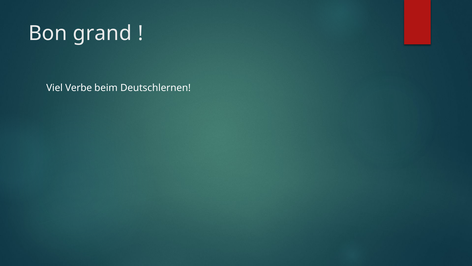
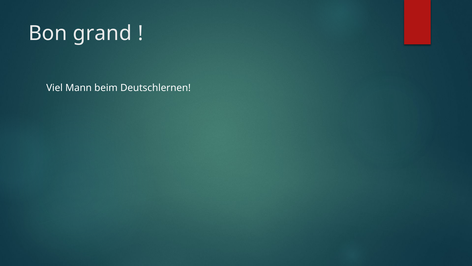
Verbe: Verbe -> Mann (79, 88)
